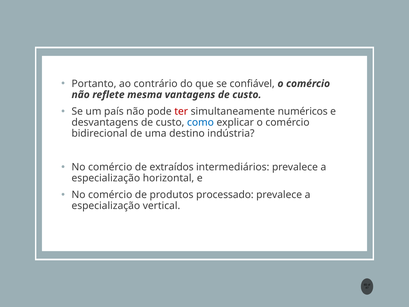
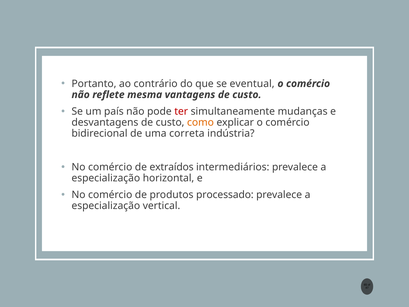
confiável: confiável -> eventual (252, 84)
numéricos: numéricos -> mudanças (303, 111)
como colour: blue -> orange (200, 122)
destino: destino -> correta (187, 133)
